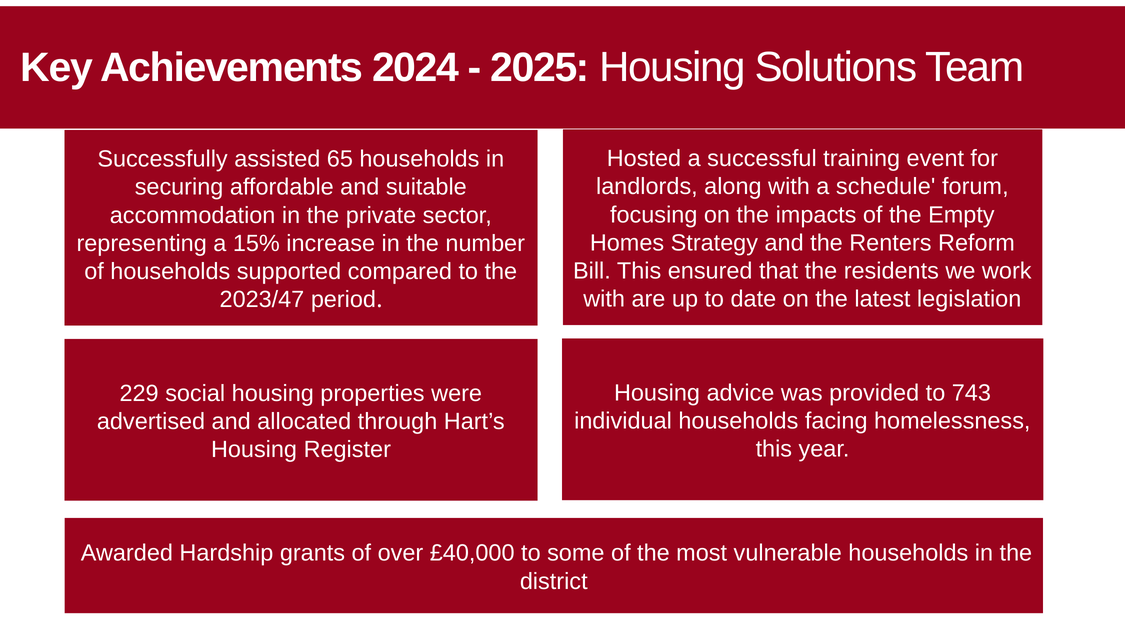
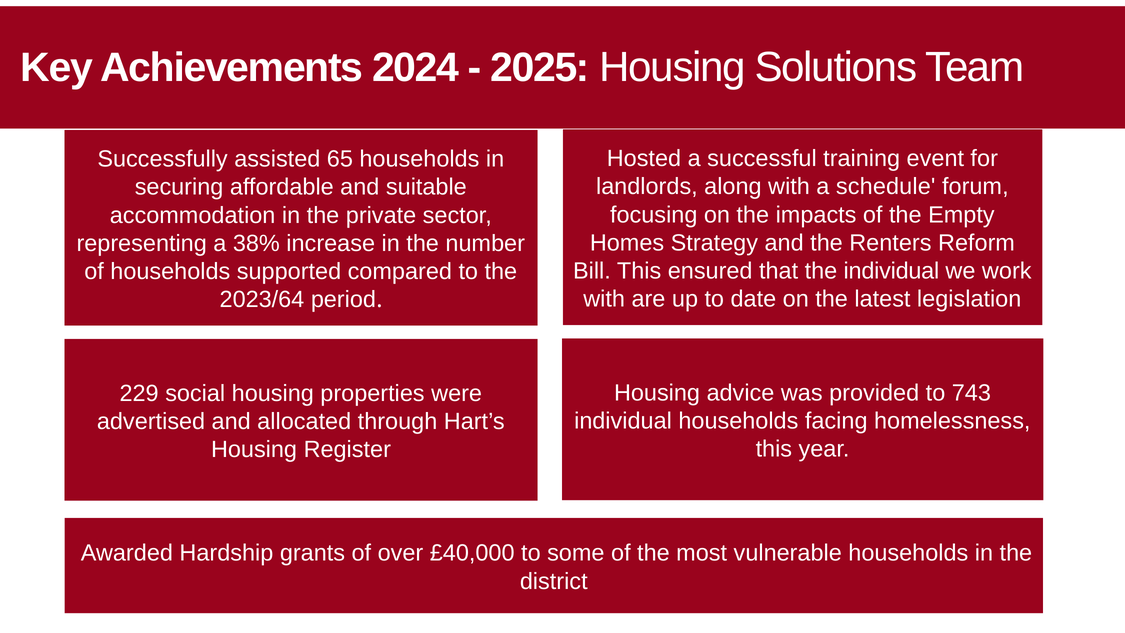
15%: 15% -> 38% (256, 243)
the residents: residents -> individual (891, 271)
2023/47: 2023/47 -> 2023/64 (262, 300)
